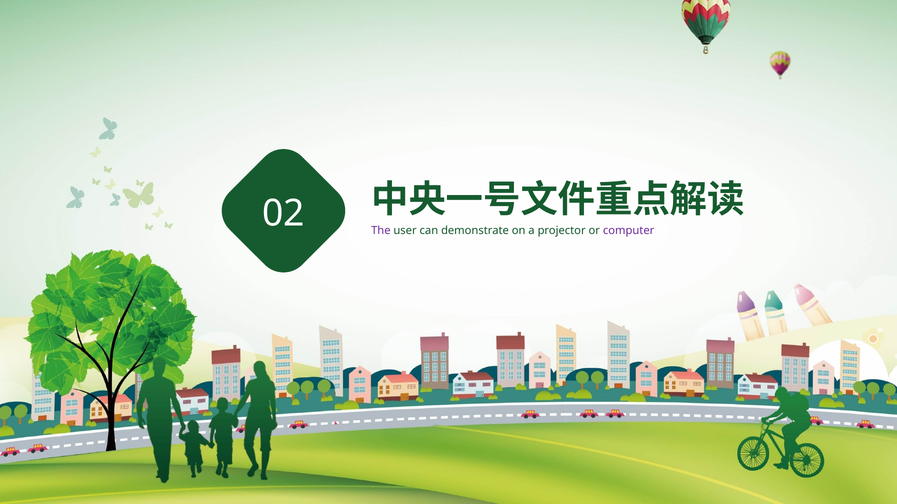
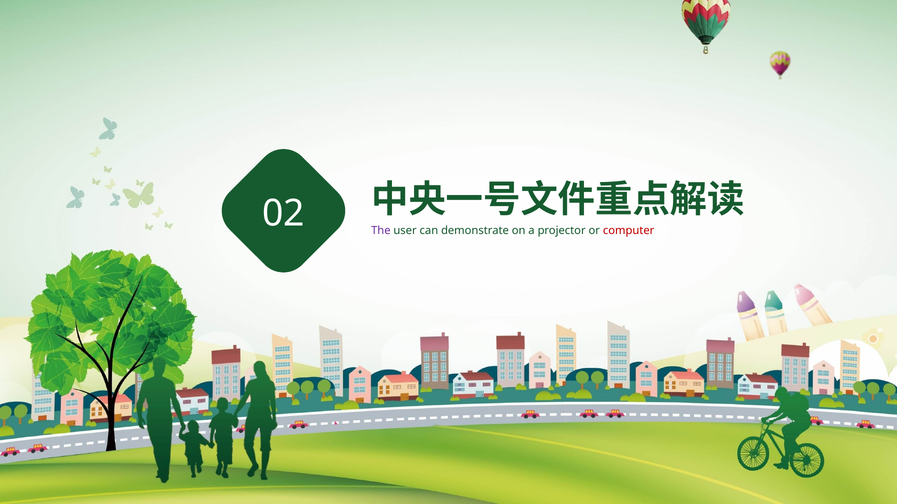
computer colour: purple -> red (629, 231)
